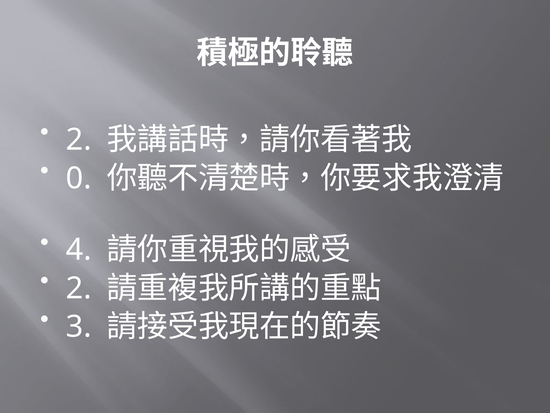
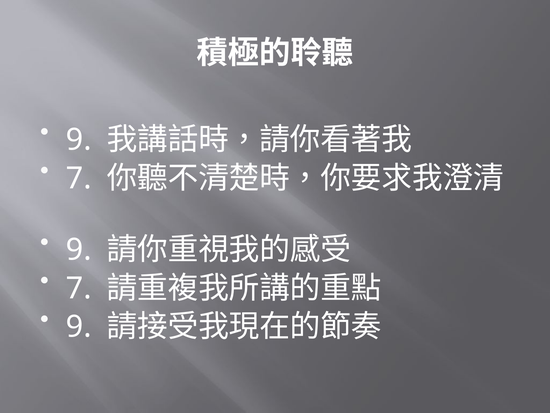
2: 2 -> 9 (79, 140)
0: 0 -> 7 (79, 178)
4: 4 -> 9 (79, 250)
2: 2 -> 7 (79, 288)
3: 3 -> 9 (79, 326)
